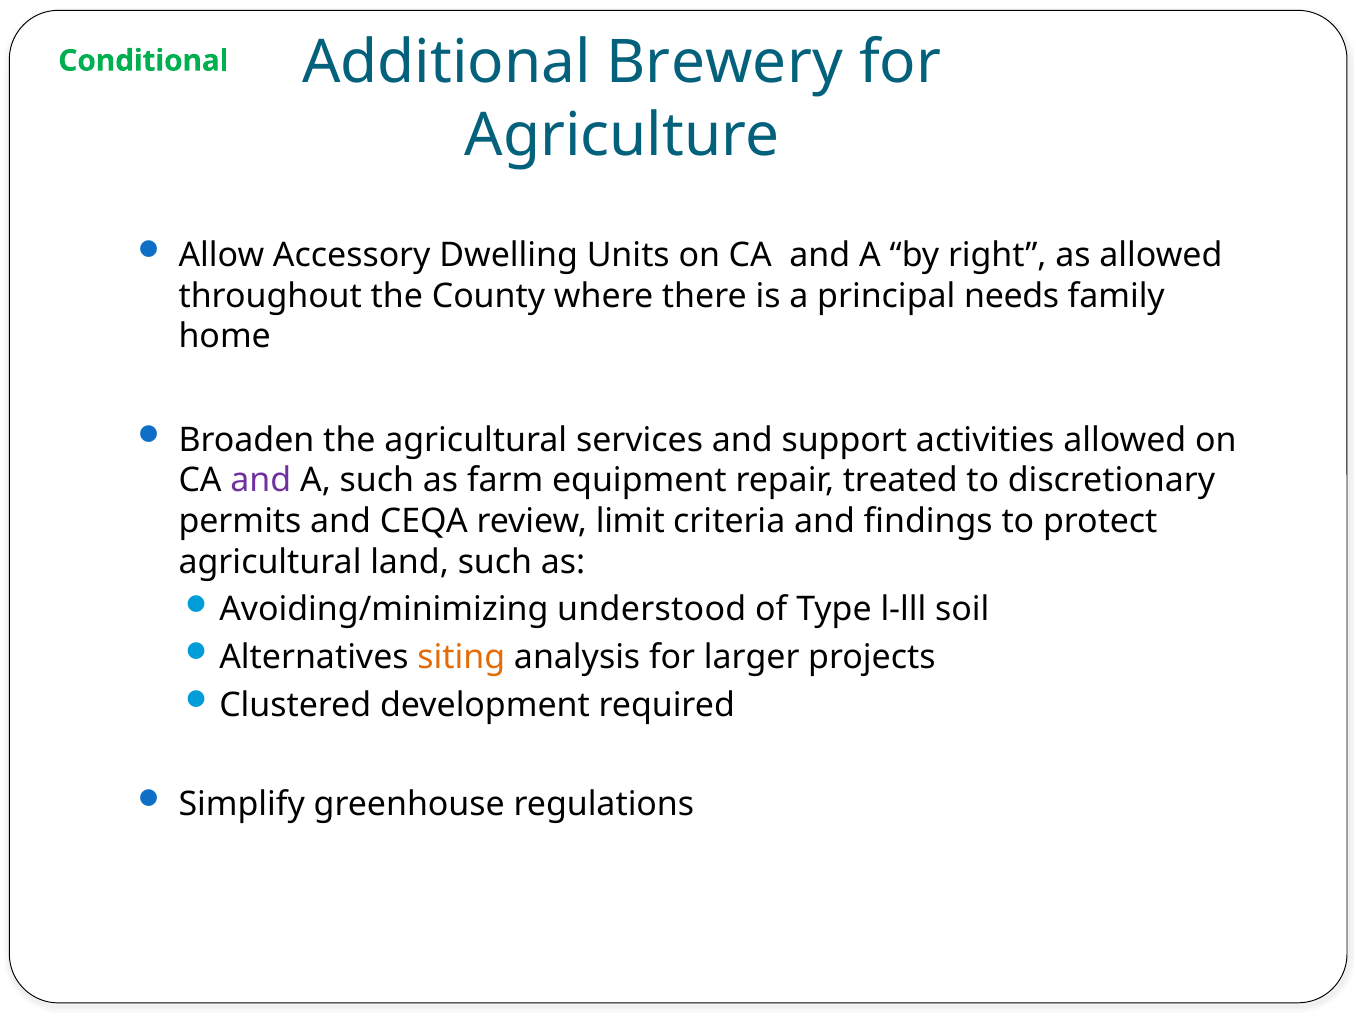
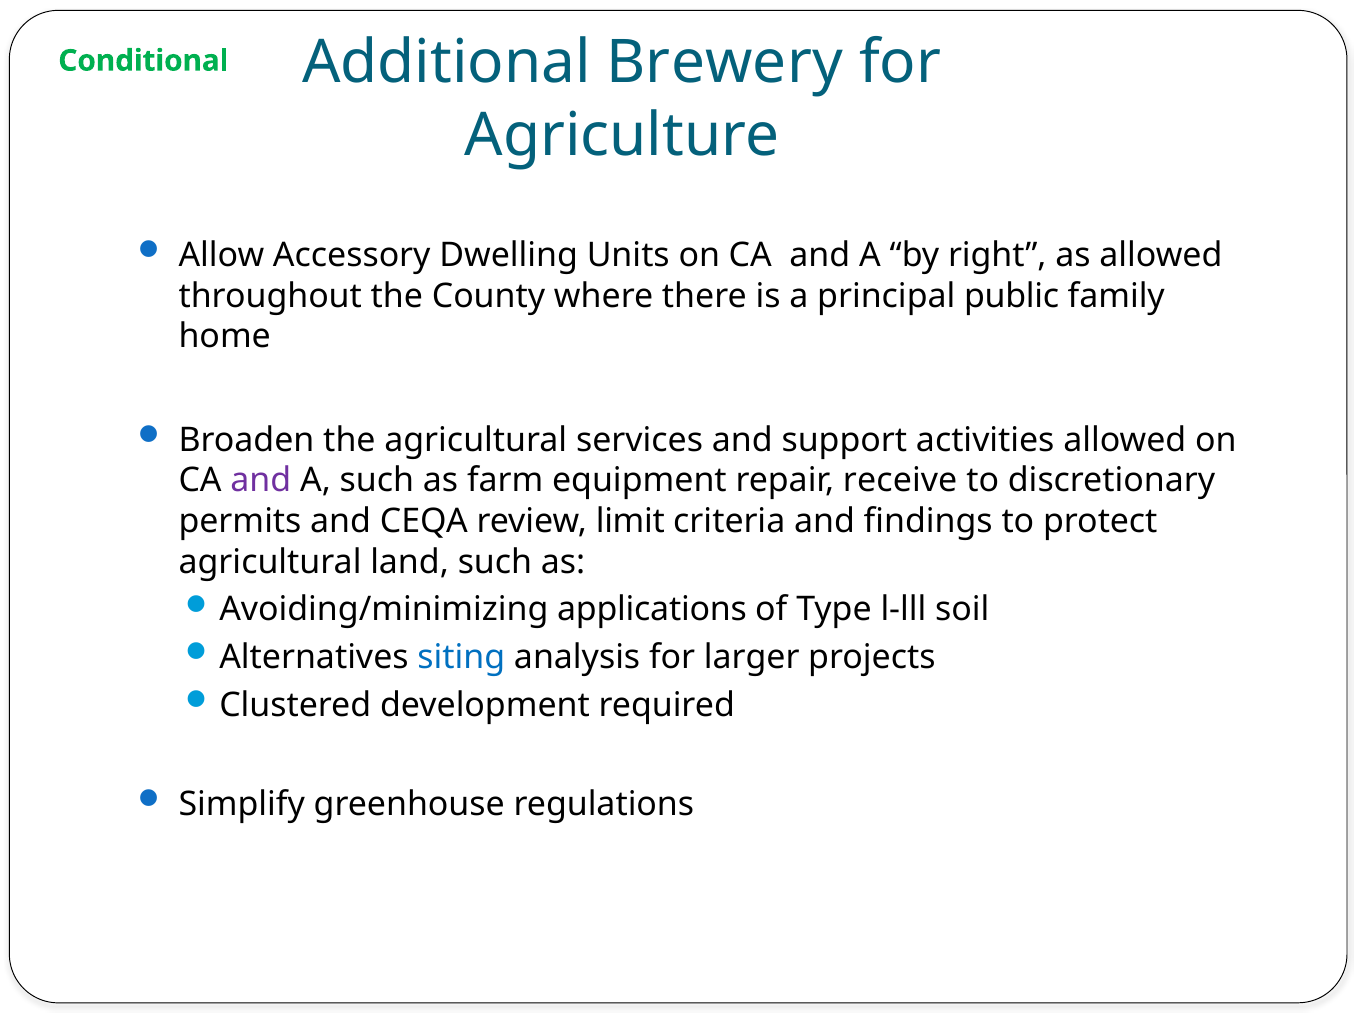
needs: needs -> public (1012, 296)
treated: treated -> receive (900, 481)
understood: understood -> applications (652, 610)
siting colour: orange -> blue (461, 658)
